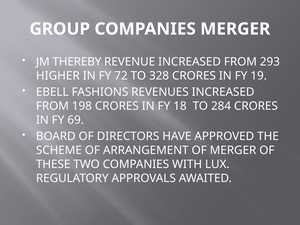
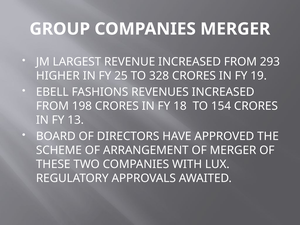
THEREBY: THEREBY -> LARGEST (77, 62)
72: 72 -> 25 (121, 76)
284: 284 -> 154 (221, 106)
69: 69 -> 13 (76, 120)
